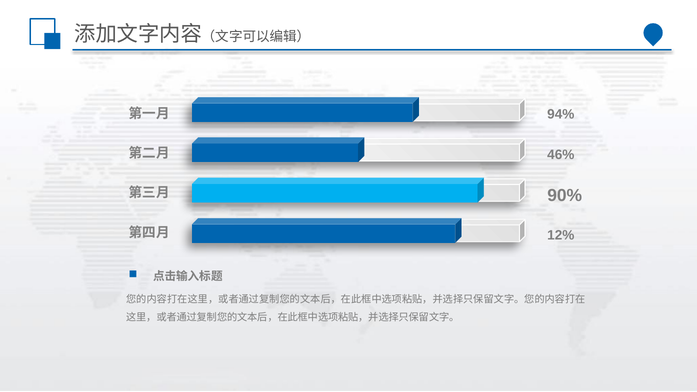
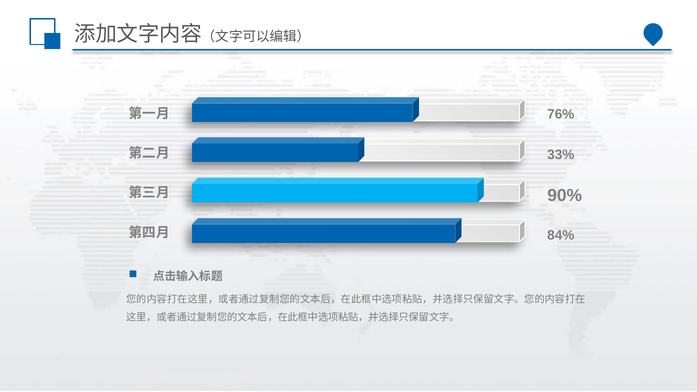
94%: 94% -> 76% (561, 115)
46%: 46% -> 33% (561, 155)
12%: 12% -> 84% (561, 235)
